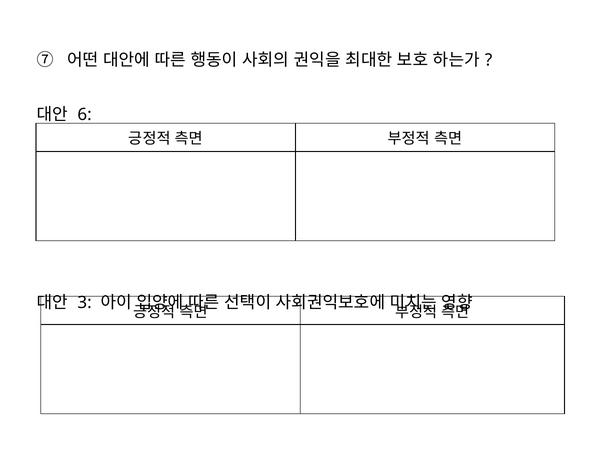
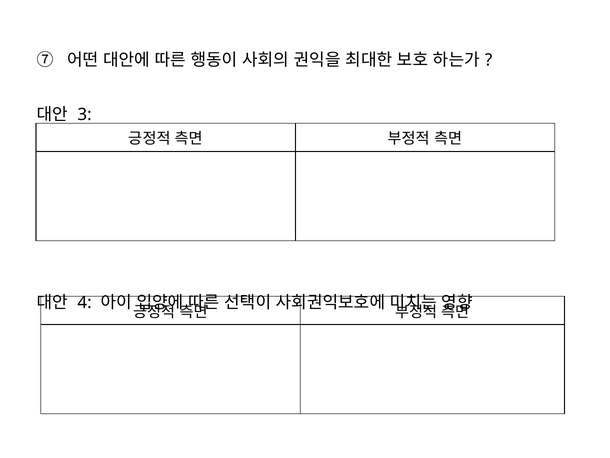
6: 6 -> 3 (85, 115)
3: 3 -> 4 (85, 302)
